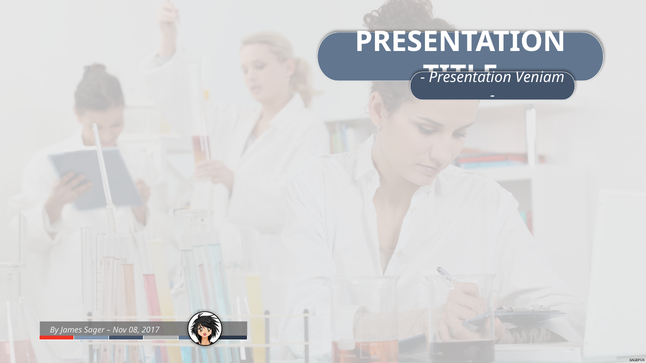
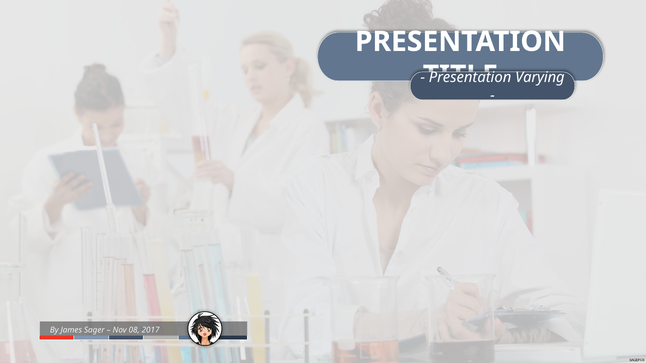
Veniam: Veniam -> Varying (540, 78)
